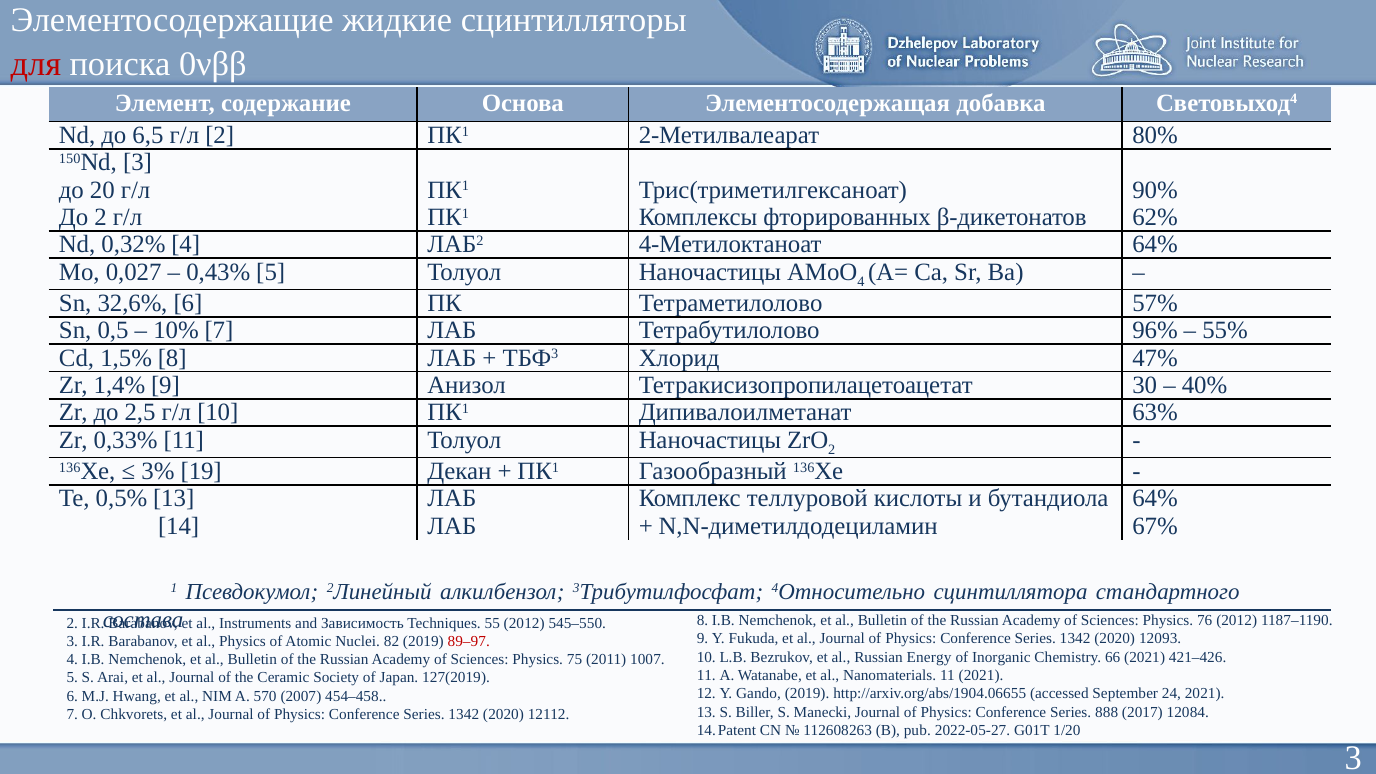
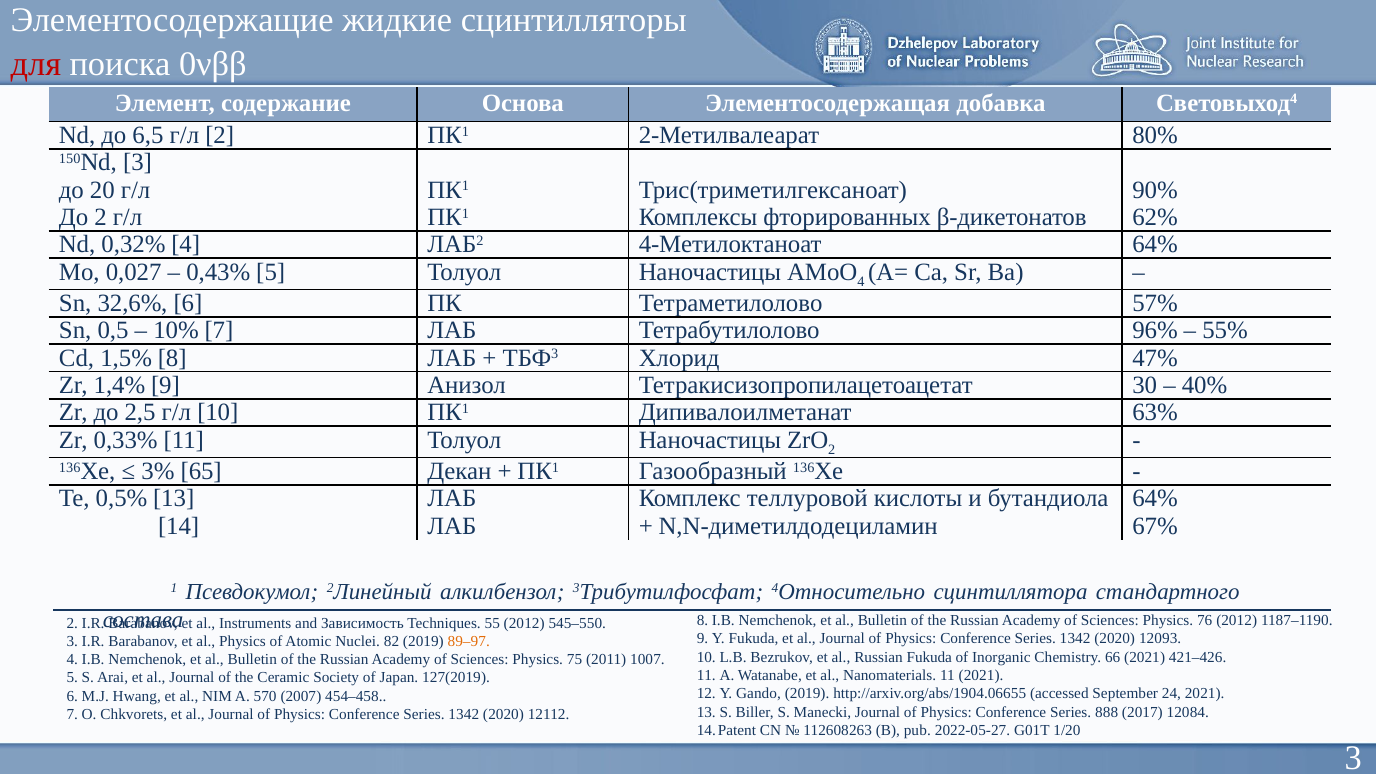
19: 19 -> 65 (201, 471)
89–97 colour: red -> orange (469, 641)
Russian Energy: Energy -> Fukuda (929, 657)
